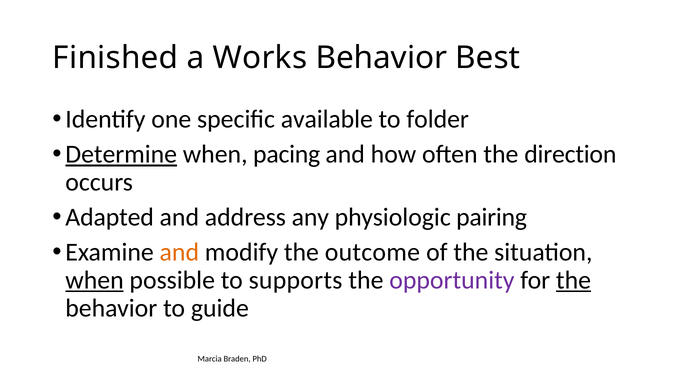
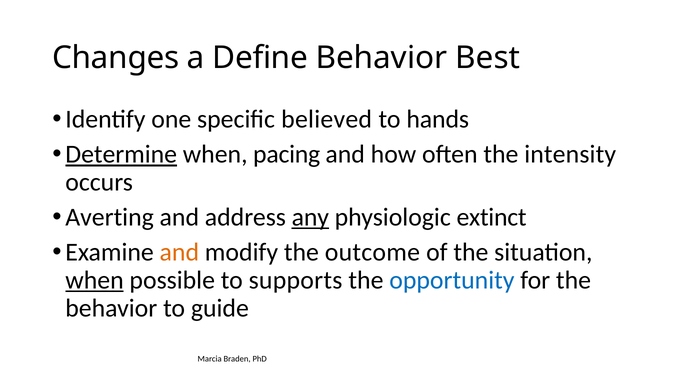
Finished: Finished -> Changes (116, 58)
Works: Works -> Define (260, 58)
available: available -> believed (327, 119)
folder: folder -> hands (438, 119)
direction: direction -> intensity (570, 154)
Adapted: Adapted -> Averting (110, 217)
any underline: none -> present (310, 217)
pairing: pairing -> extinct (492, 217)
opportunity colour: purple -> blue (452, 280)
the underline: present -> none (574, 280)
